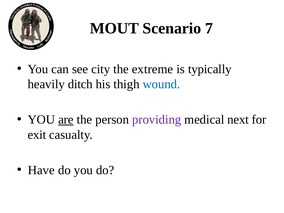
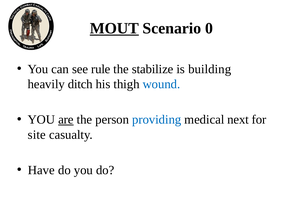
MOUT underline: none -> present (114, 28)
7: 7 -> 0 (209, 28)
city: city -> rule (101, 69)
extreme: extreme -> stabilize (153, 69)
typically: typically -> building (210, 69)
providing colour: purple -> blue (157, 120)
exit: exit -> site (37, 135)
